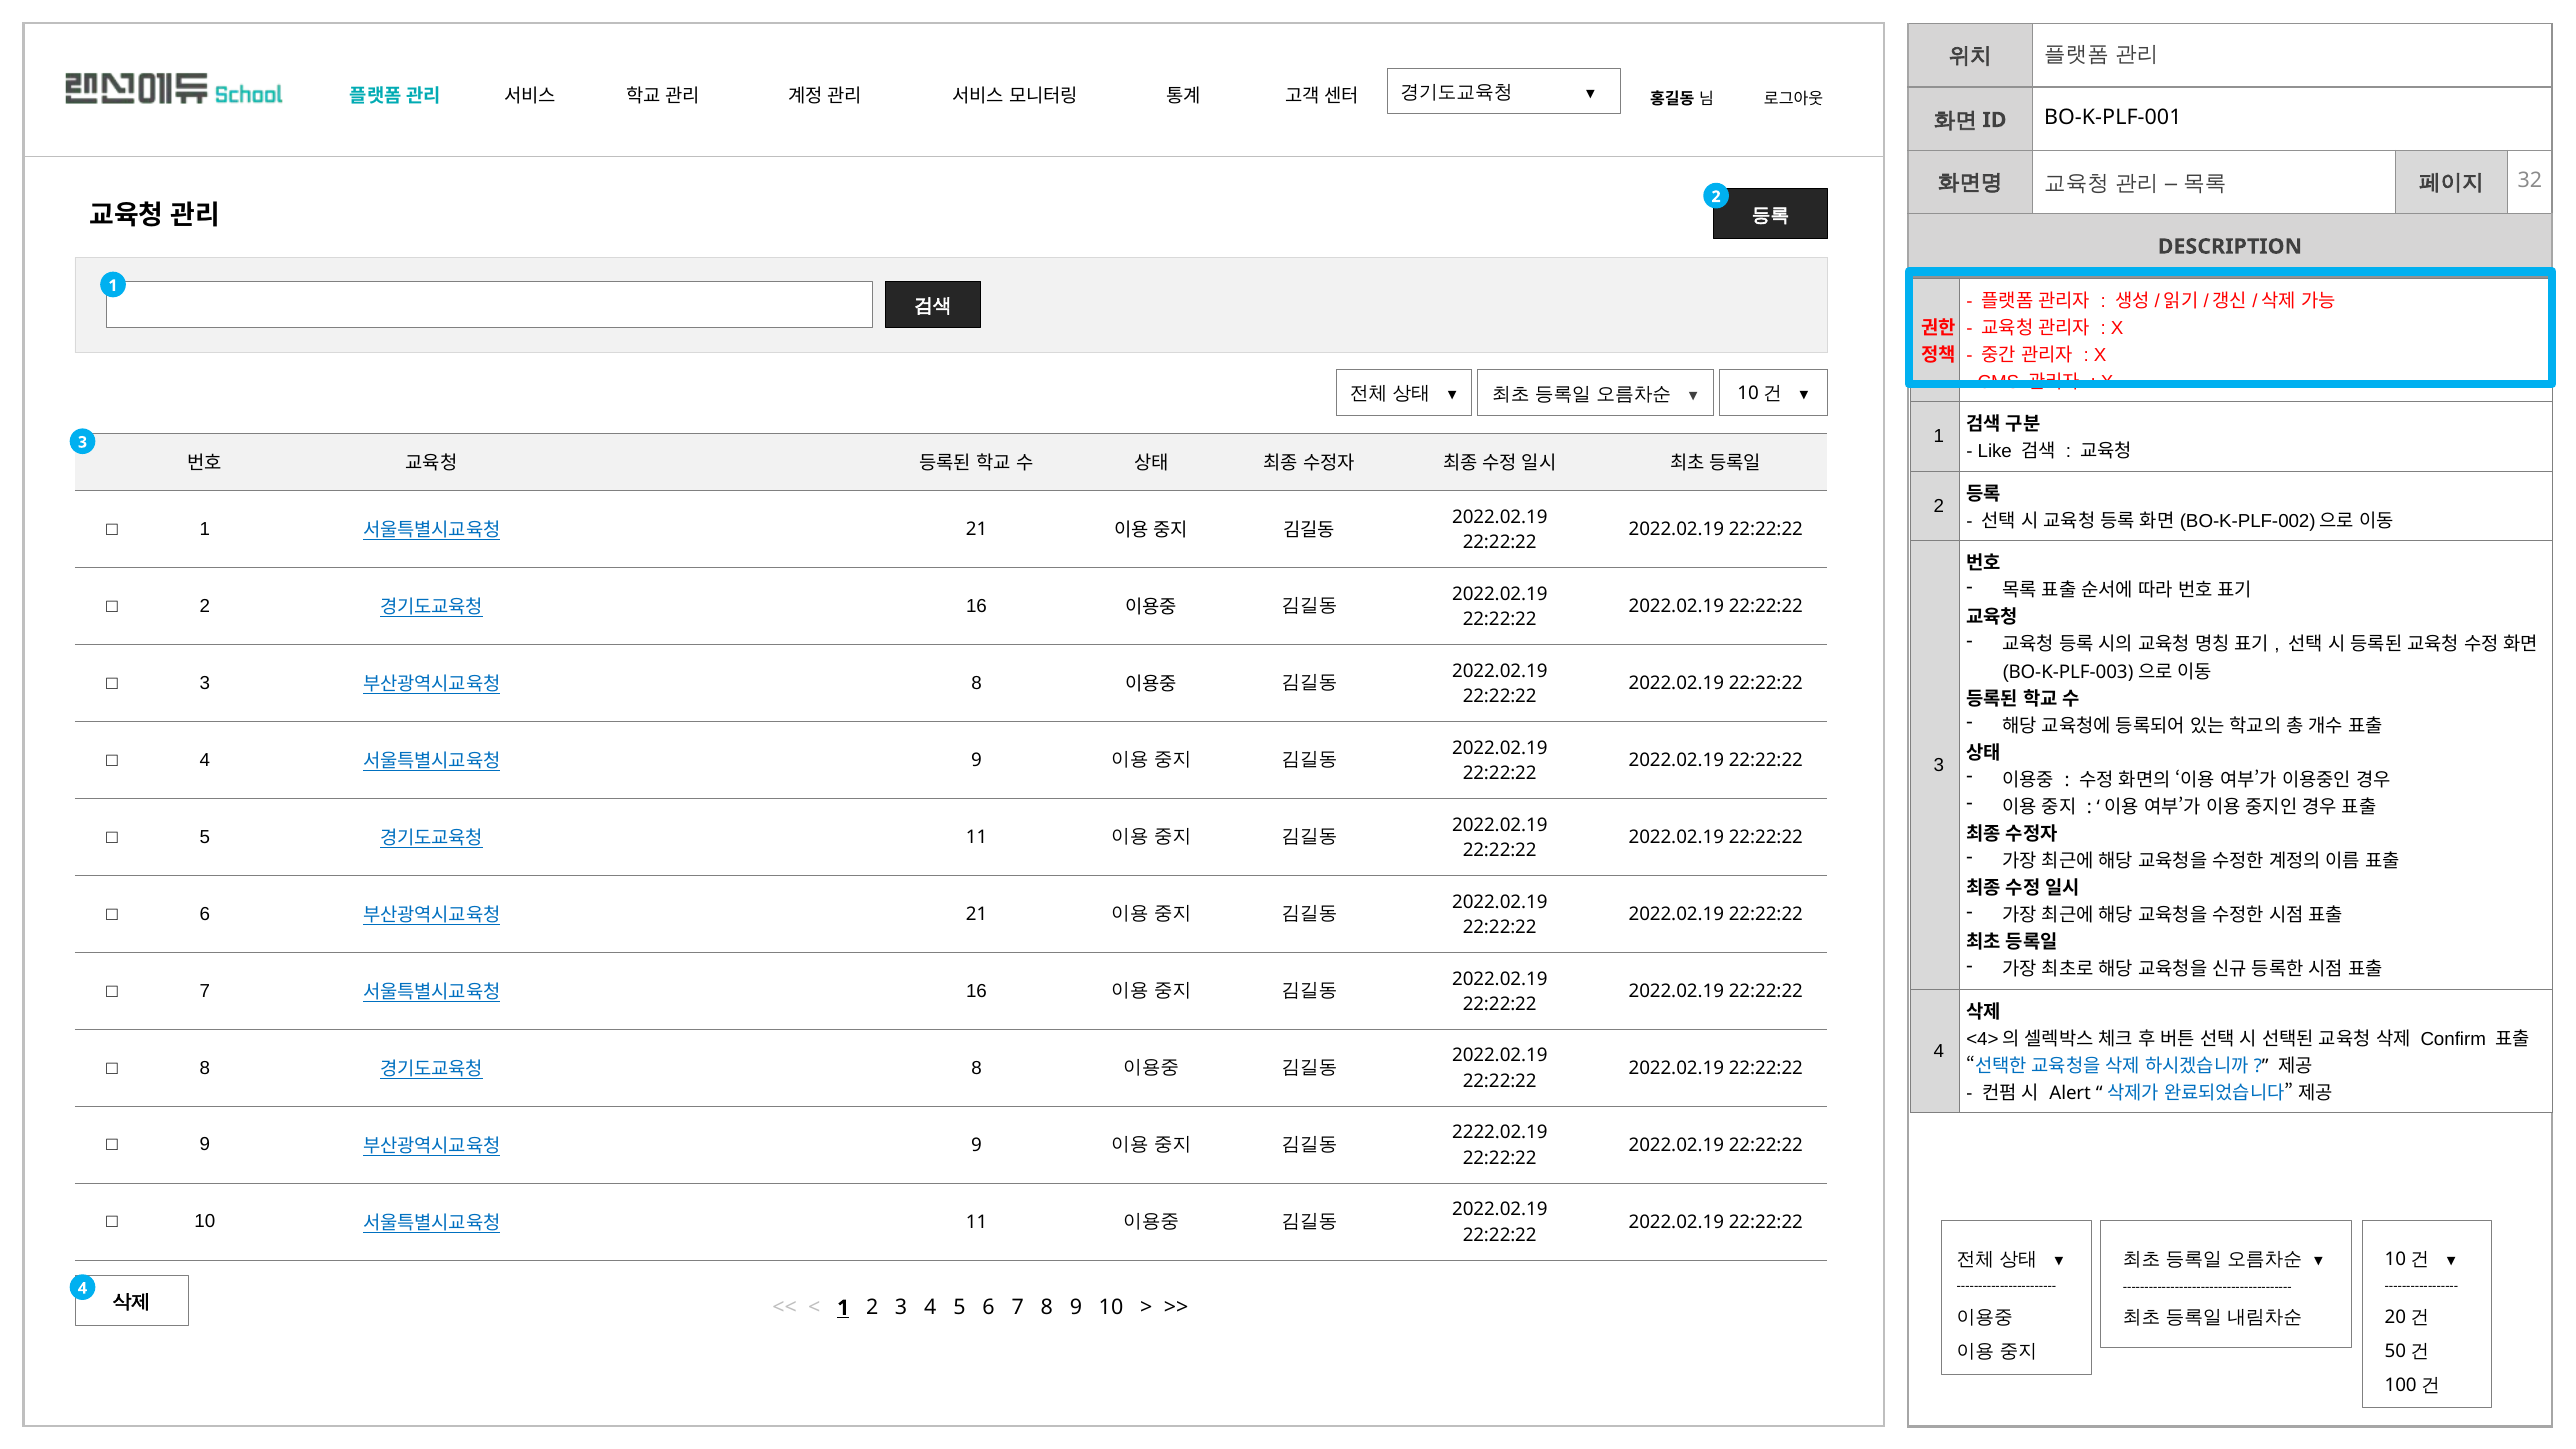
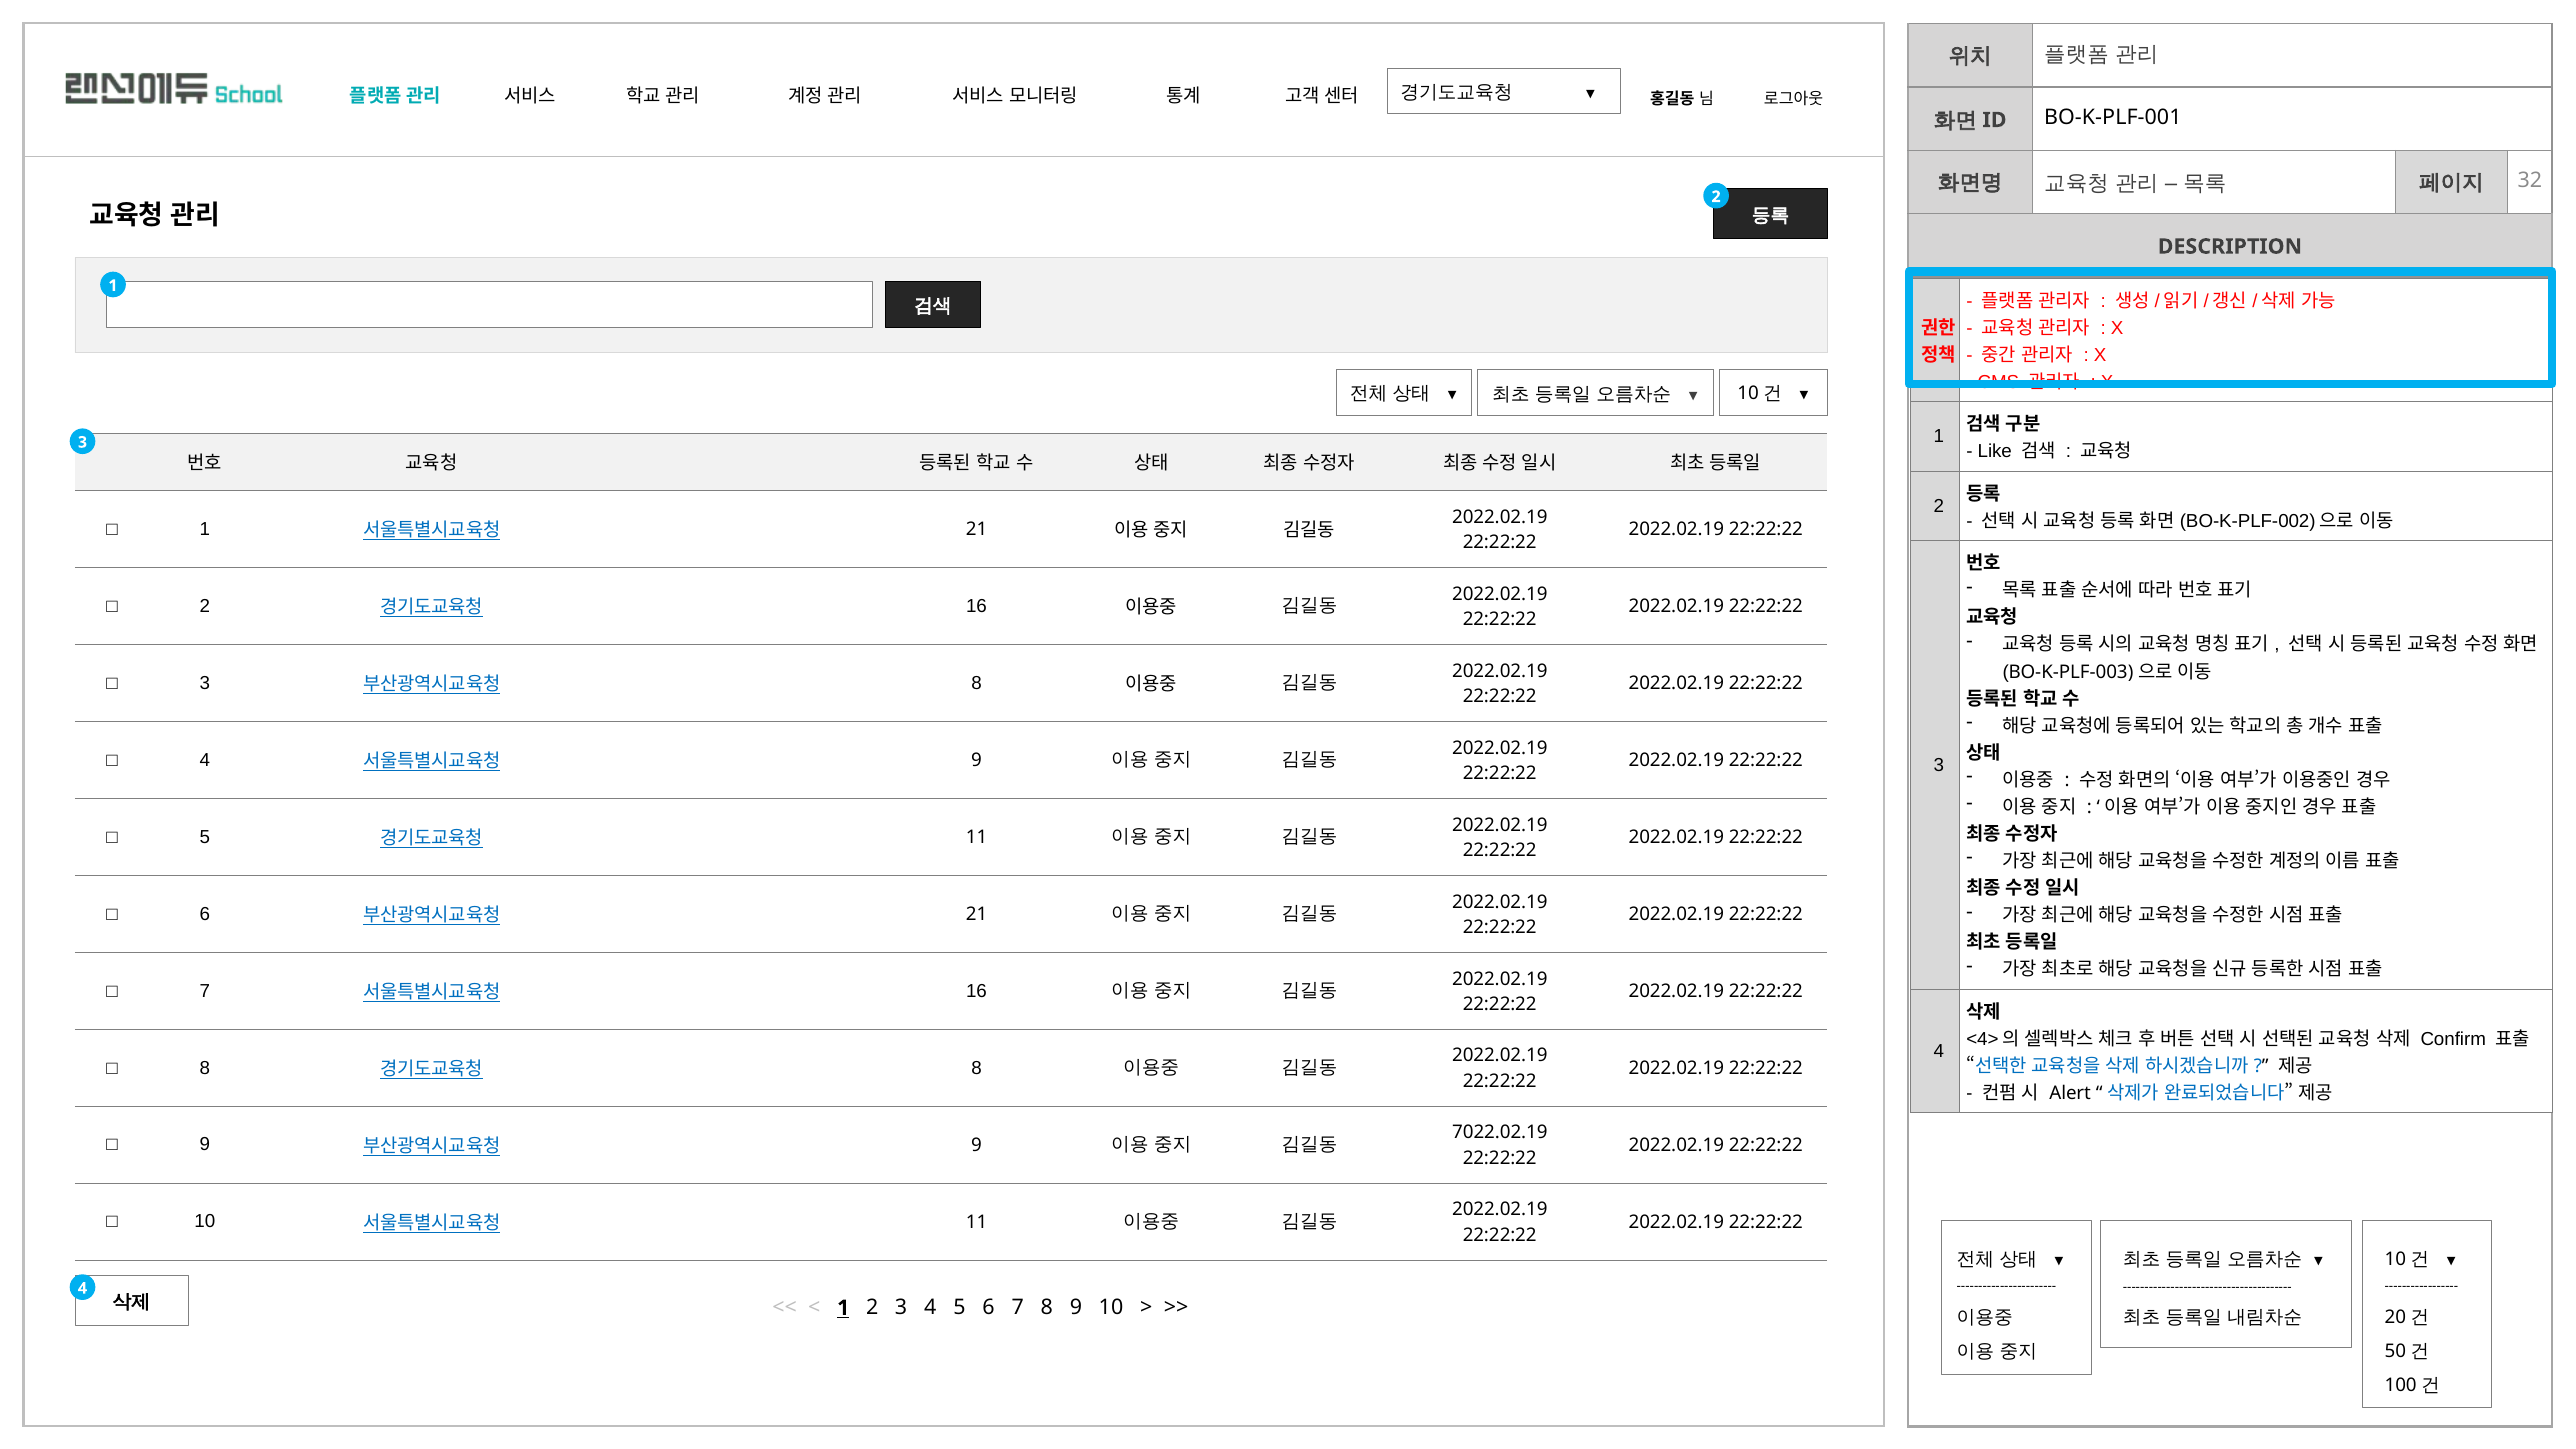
2222.02.19: 2222.02.19 -> 7022.02.19 (1500, 1133)
